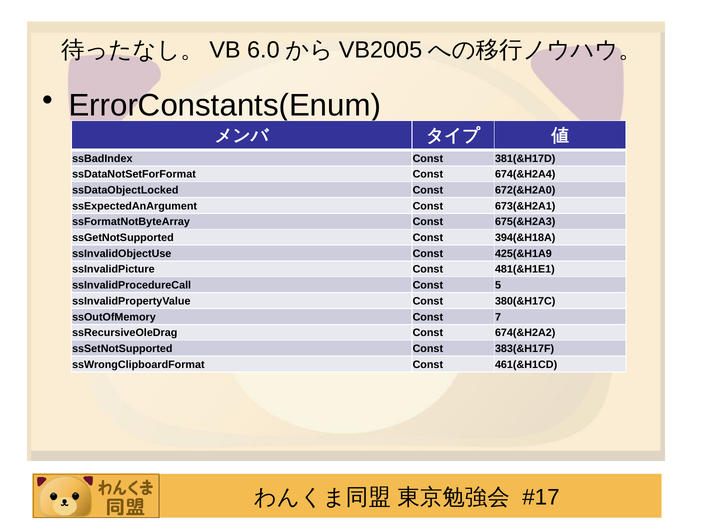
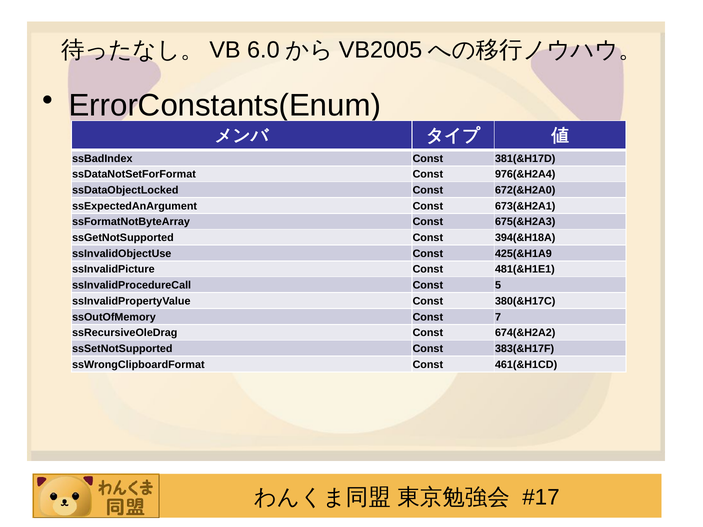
674(&H2A4: 674(&H2A4 -> 976(&H2A4 (525, 174)
